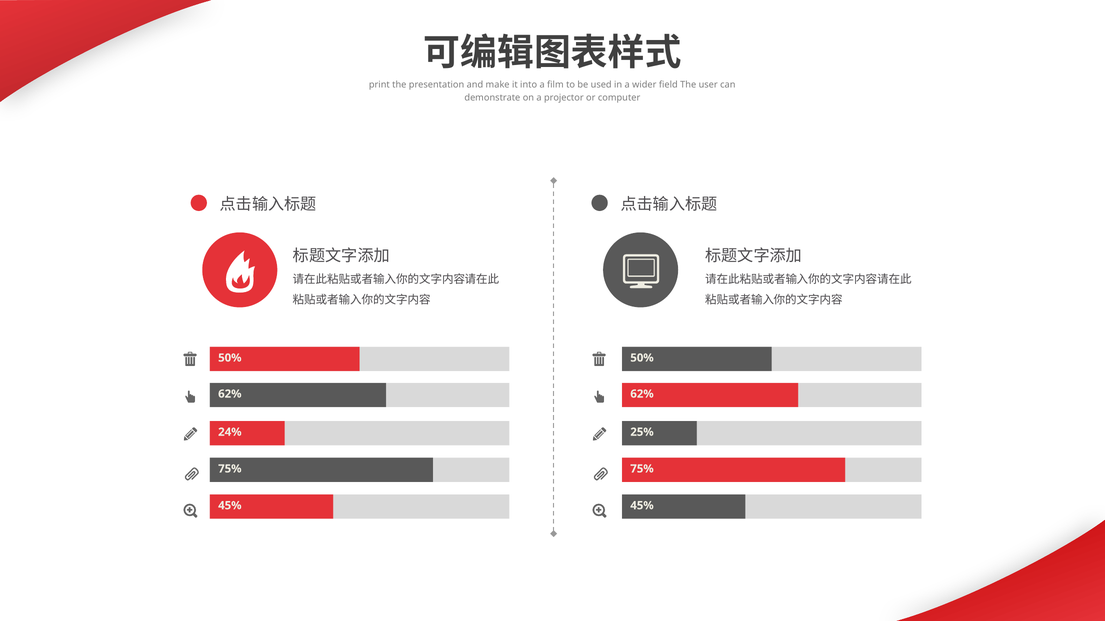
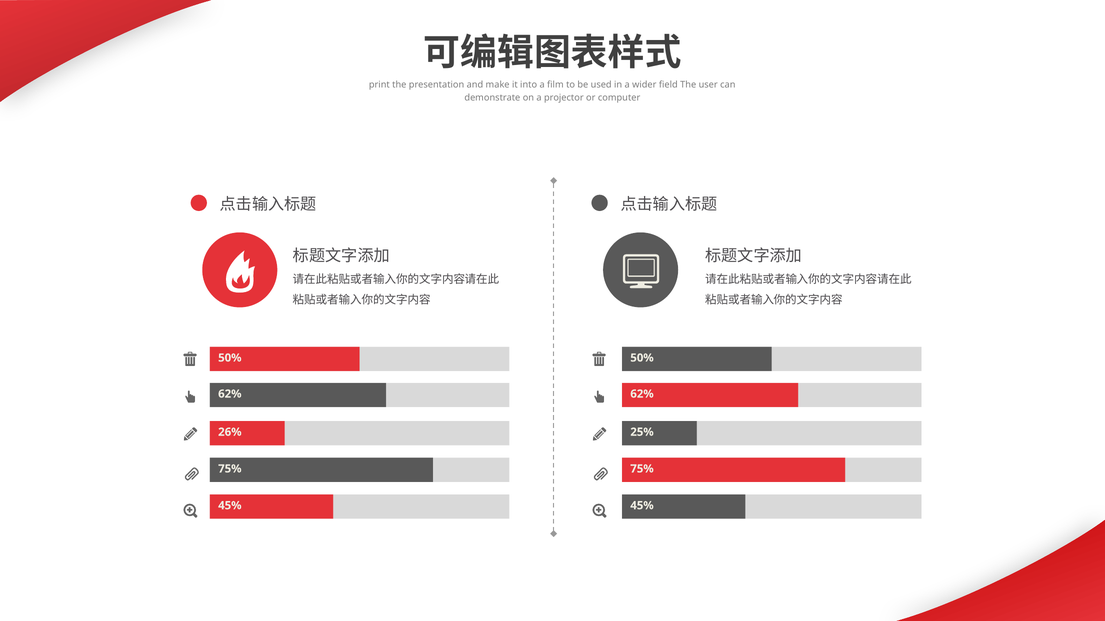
24%: 24% -> 26% (230, 432)
